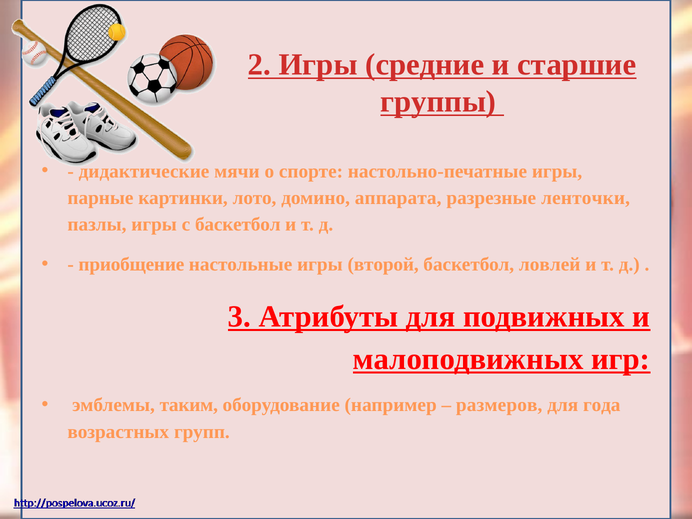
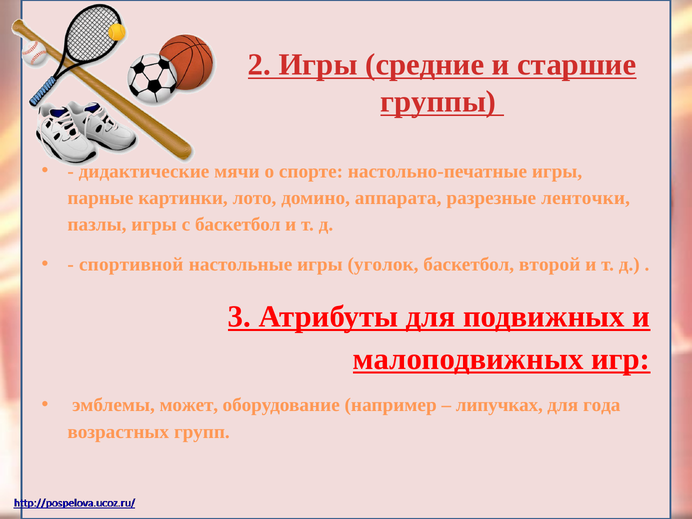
приобщение: приобщение -> спортивной (131, 264)
второй: второй -> уголок (383, 264)
ловлей: ловлей -> второй (550, 264)
таким: таким -> может (189, 405)
размеров: размеров -> липучках (499, 405)
